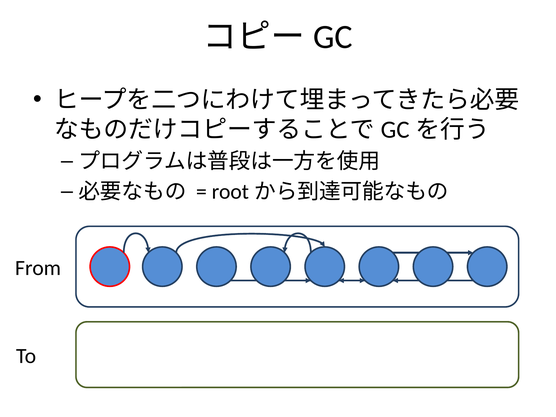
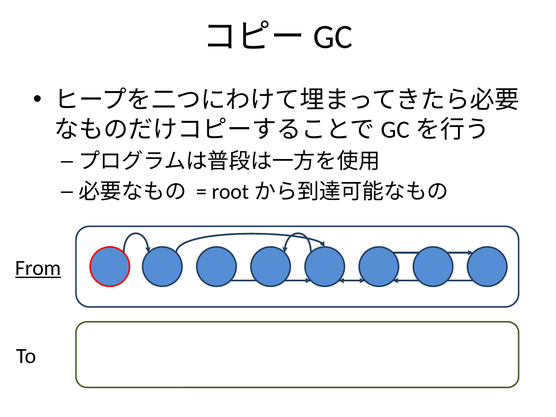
From underline: none -> present (38, 268)
